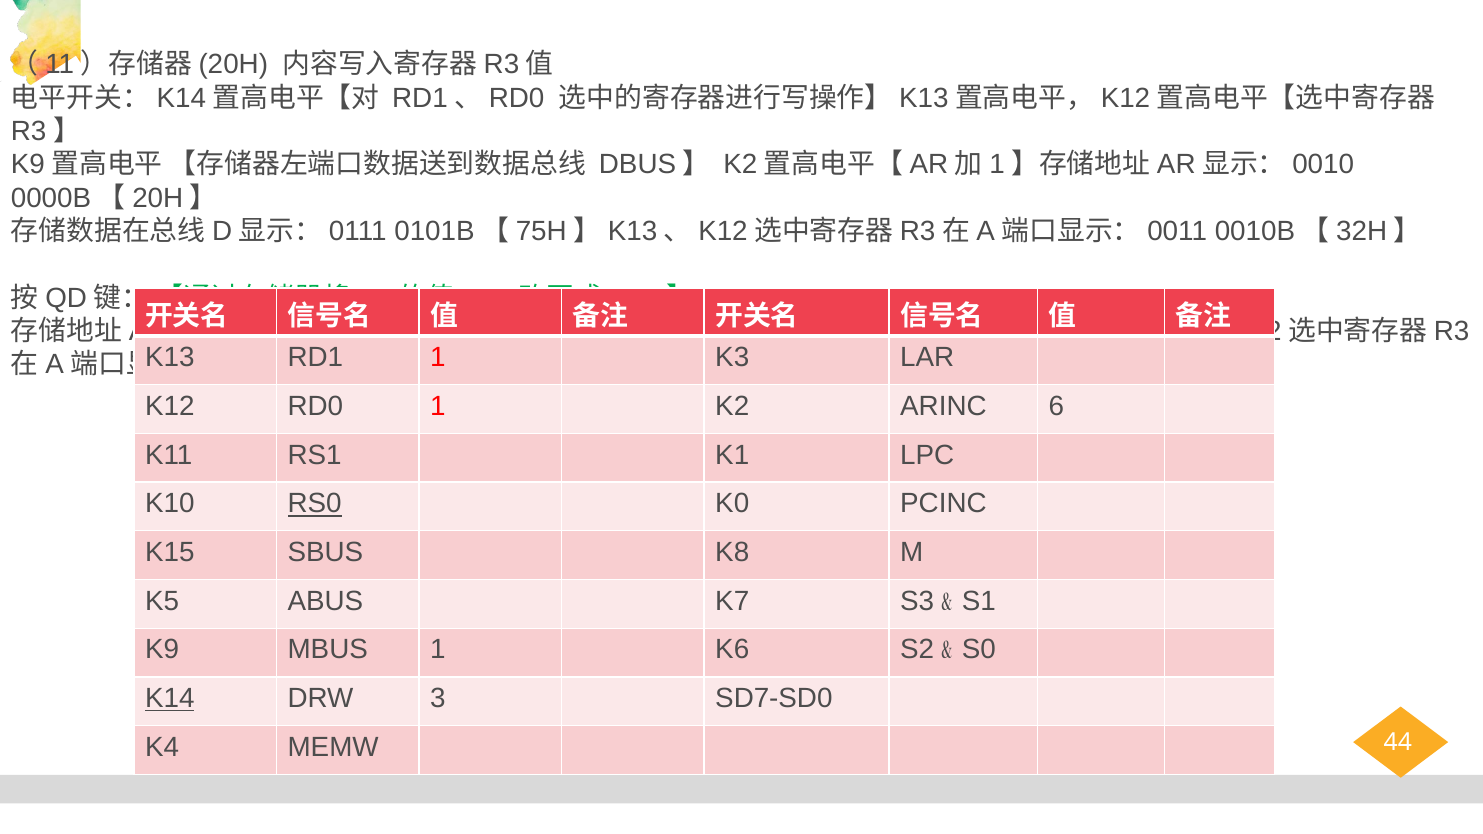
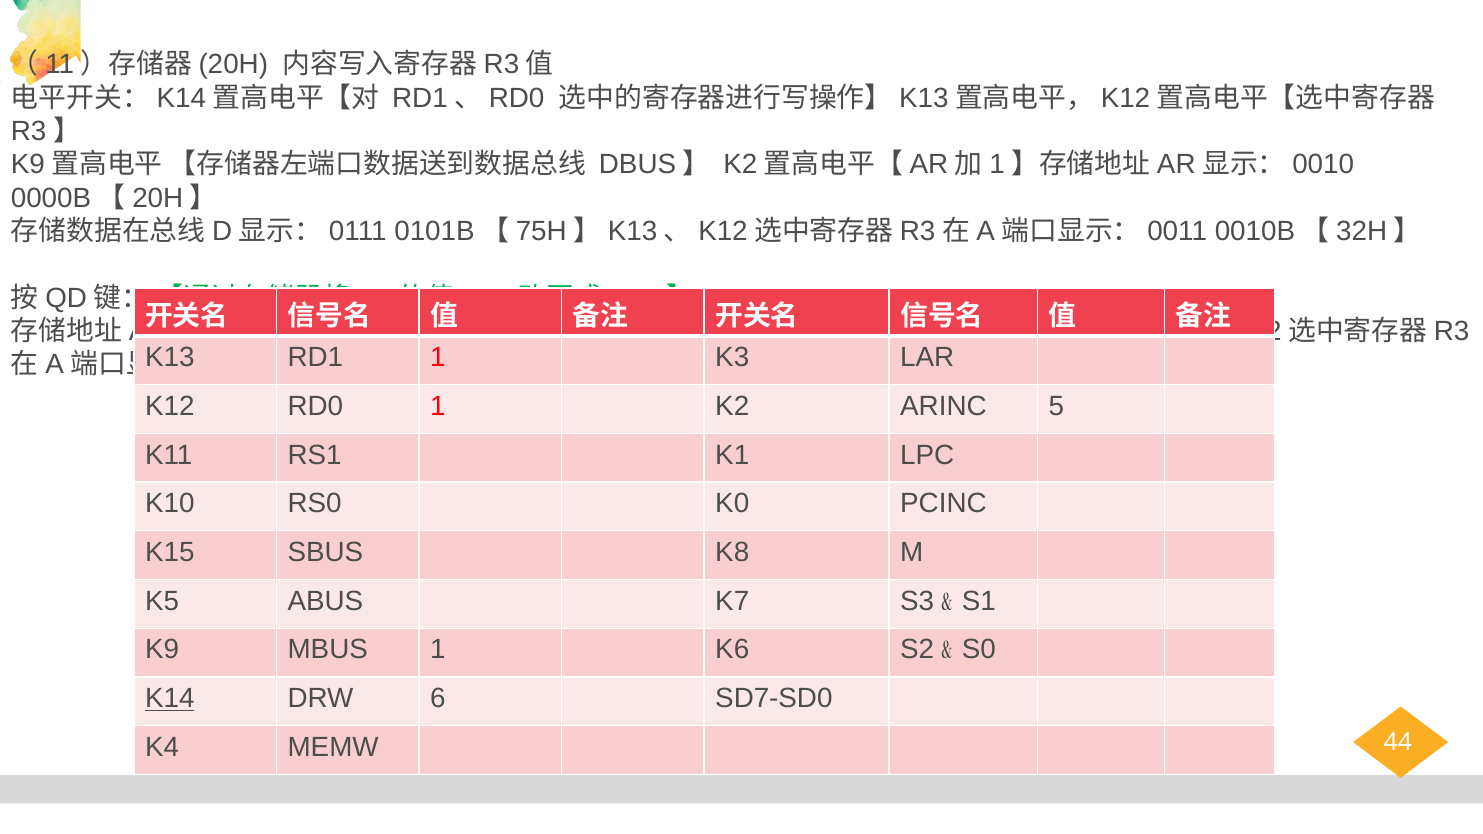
6: 6 -> 5 (1056, 406)
RS0 underline: present -> none (315, 504)
3: 3 -> 6 (438, 699)
